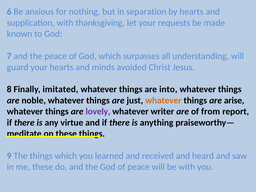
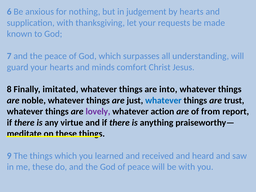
separation: separation -> judgement (146, 12)
avoided: avoided -> comfort (132, 67)
whatever colour: orange -> blue (163, 100)
arise: arise -> trust (234, 100)
writer: writer -> action (162, 112)
